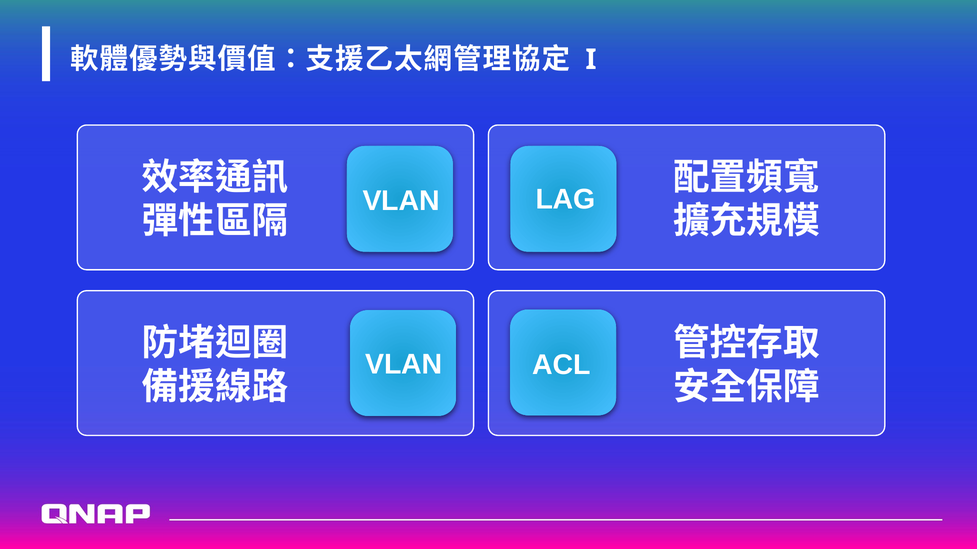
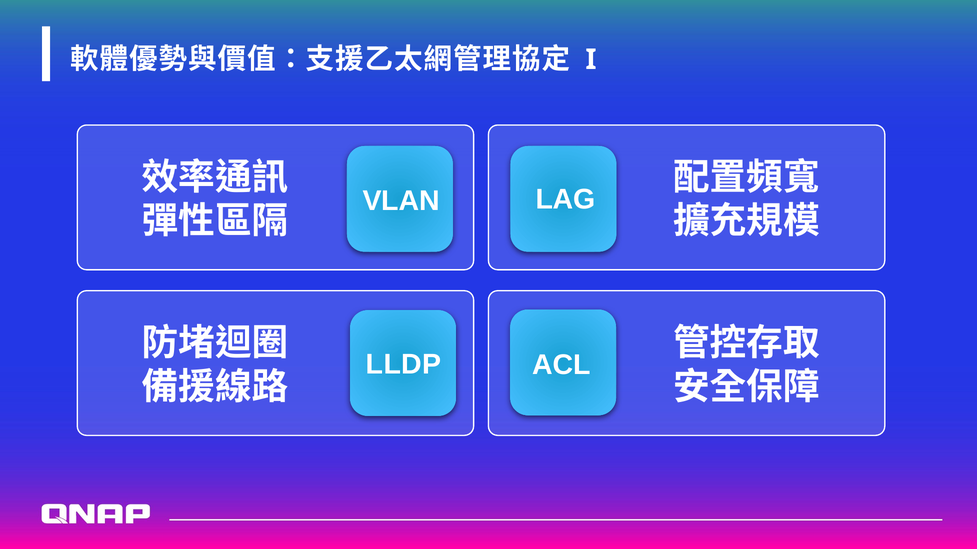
VLAN: VLAN -> LLDP (404, 364)
